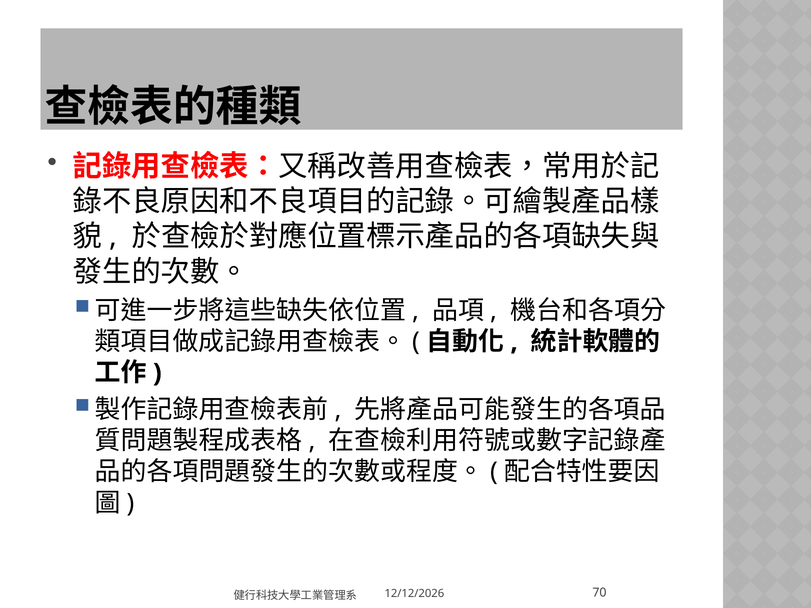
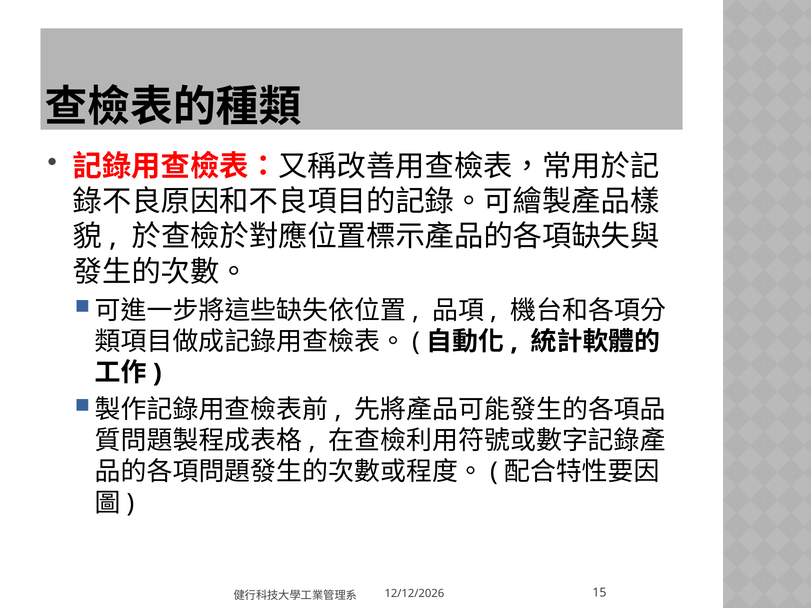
70: 70 -> 15 (599, 593)
